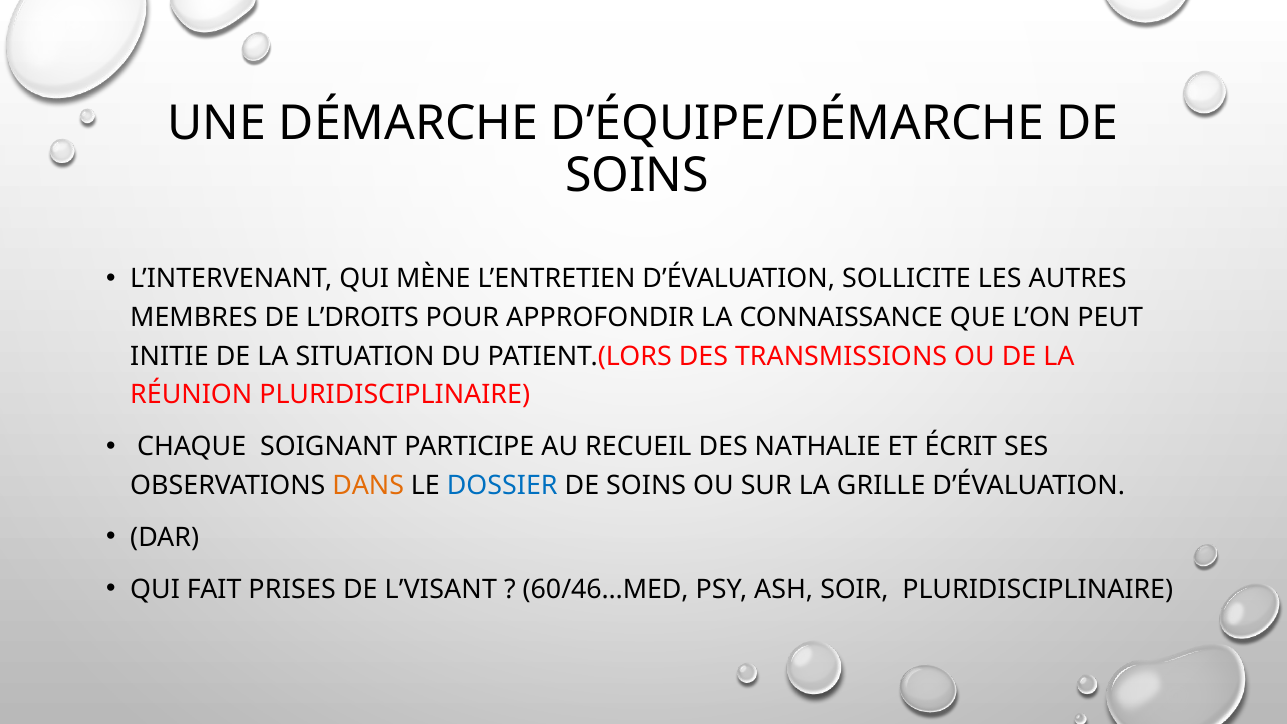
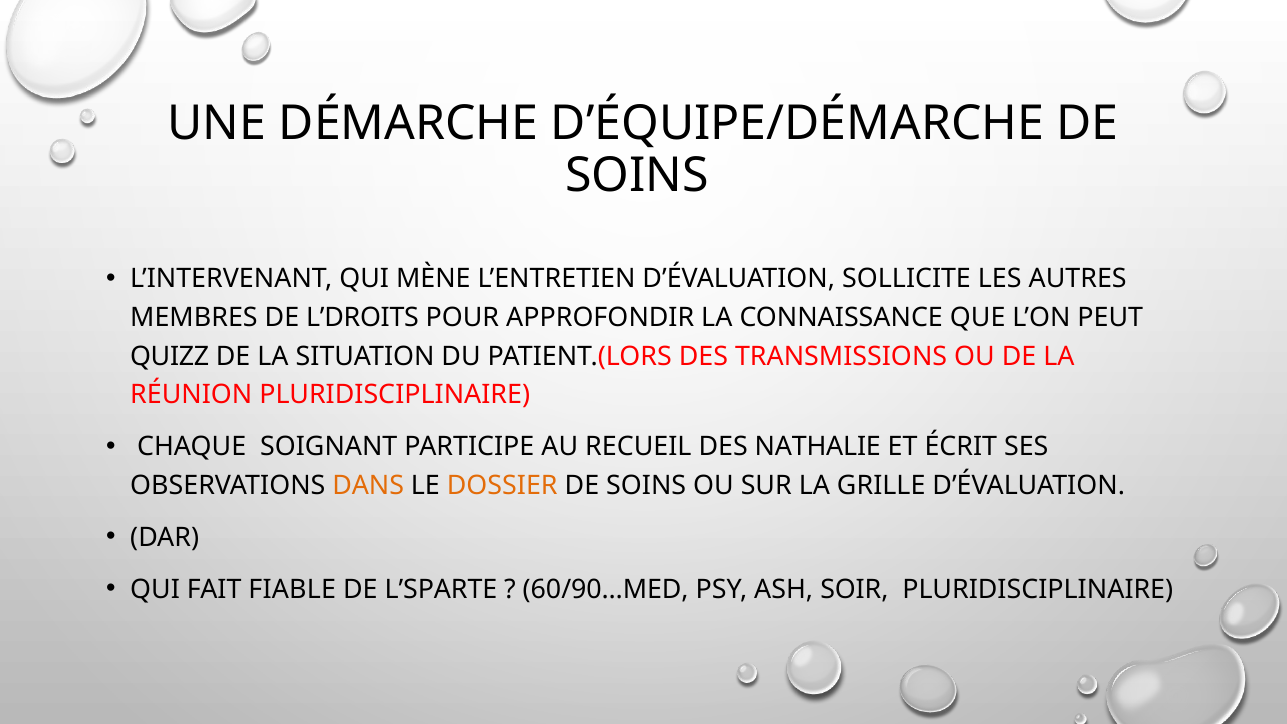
INITIE: INITIE -> QUIZZ (170, 356)
DOSSIER colour: blue -> orange (502, 486)
PRISES: PRISES -> FIABLE (292, 590)
L’VISANT: L’VISANT -> L’SPARTE (441, 590)
60/46…MED: 60/46…MED -> 60/90…MED (606, 590)
